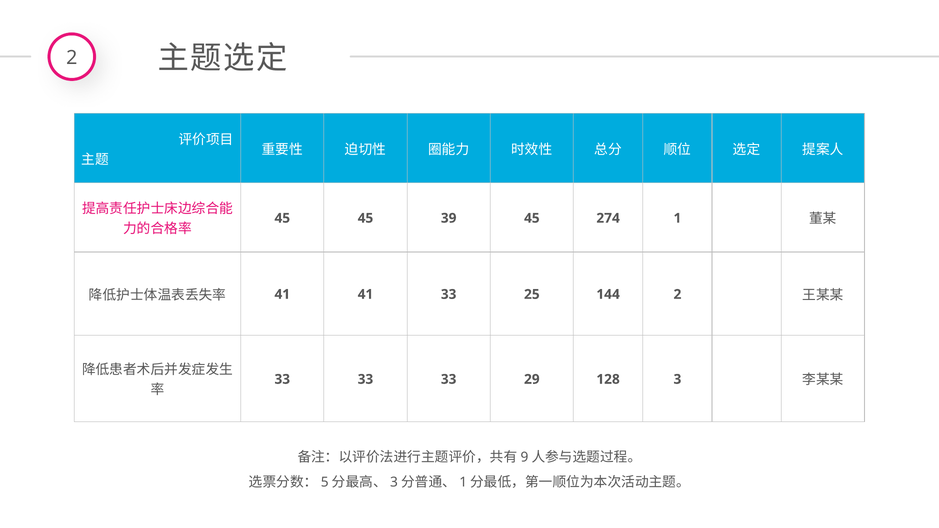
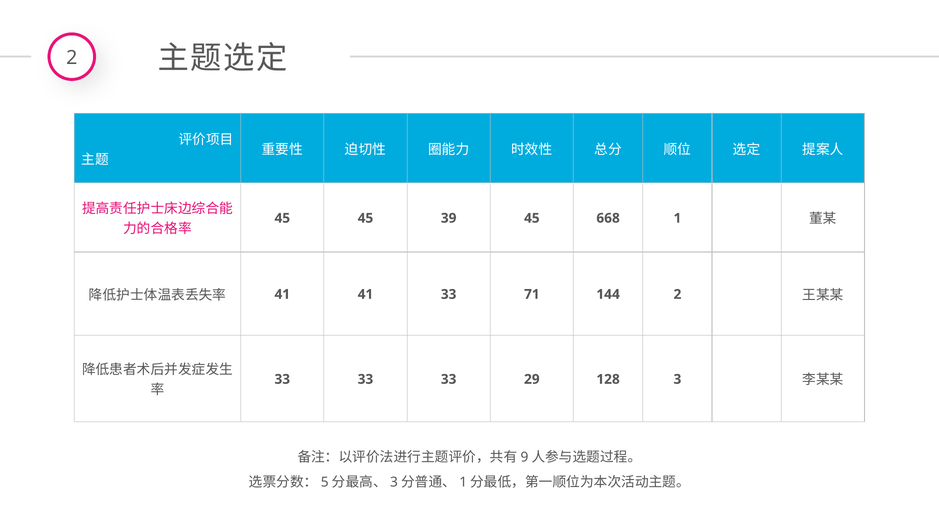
274: 274 -> 668 (608, 218)
25: 25 -> 71 (532, 294)
